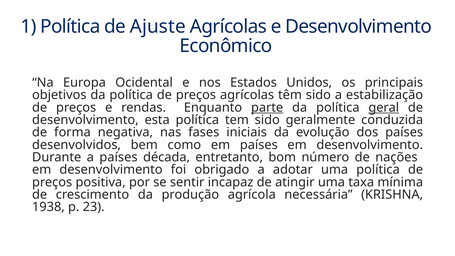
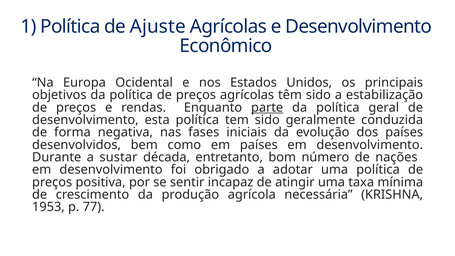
geral underline: present -> none (384, 107)
a países: países -> sustar (118, 157)
1938: 1938 -> 1953 (48, 207)
23: 23 -> 77 (94, 207)
